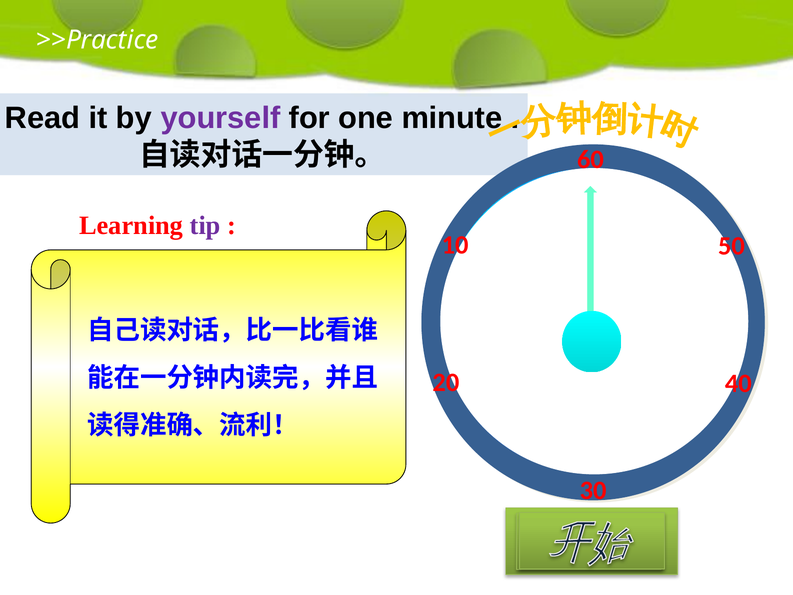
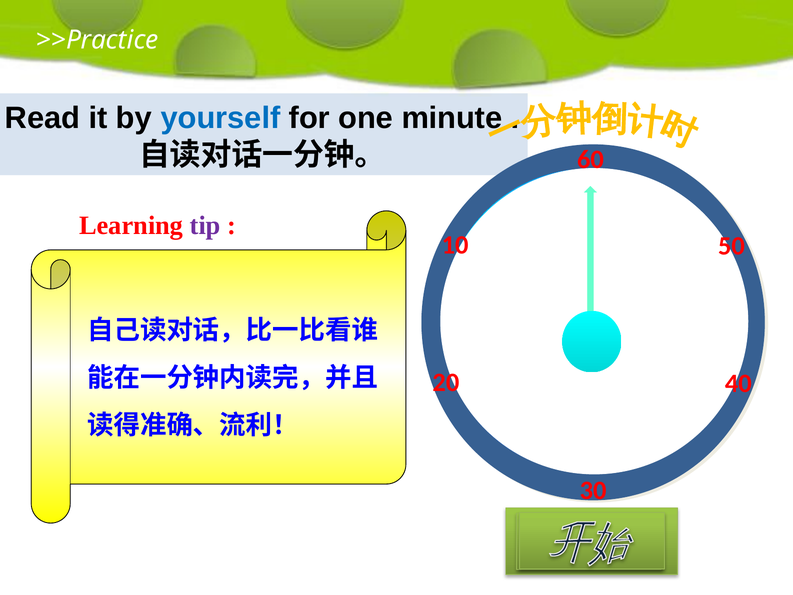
yourself colour: purple -> blue (220, 118)
